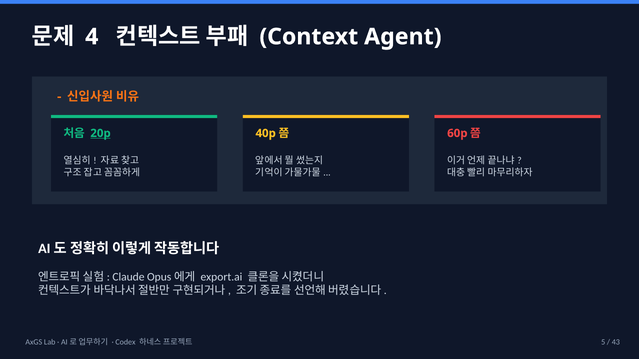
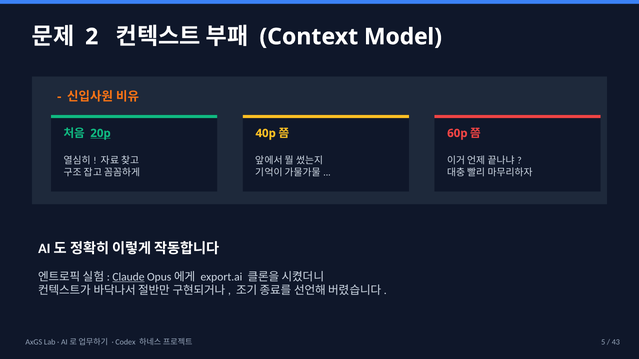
4: 4 -> 2 (92, 37)
Agent: Agent -> Model (403, 37)
Claude underline: none -> present (128, 277)
